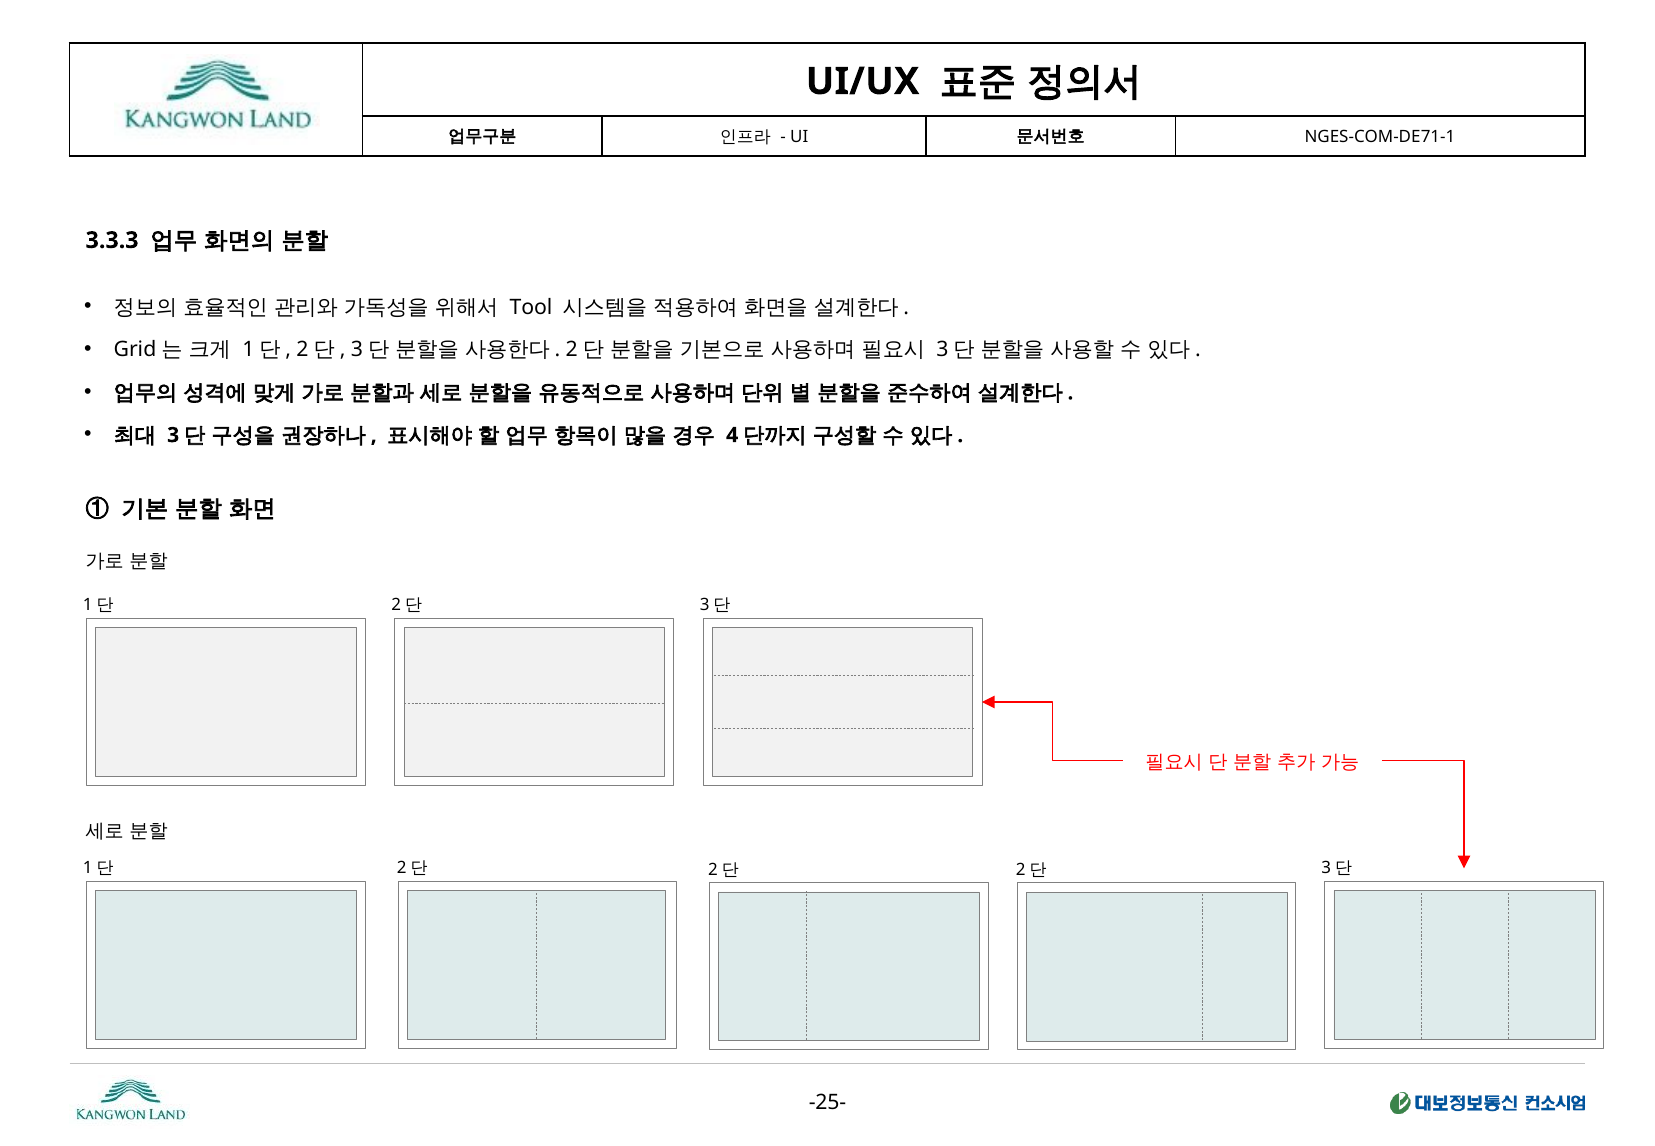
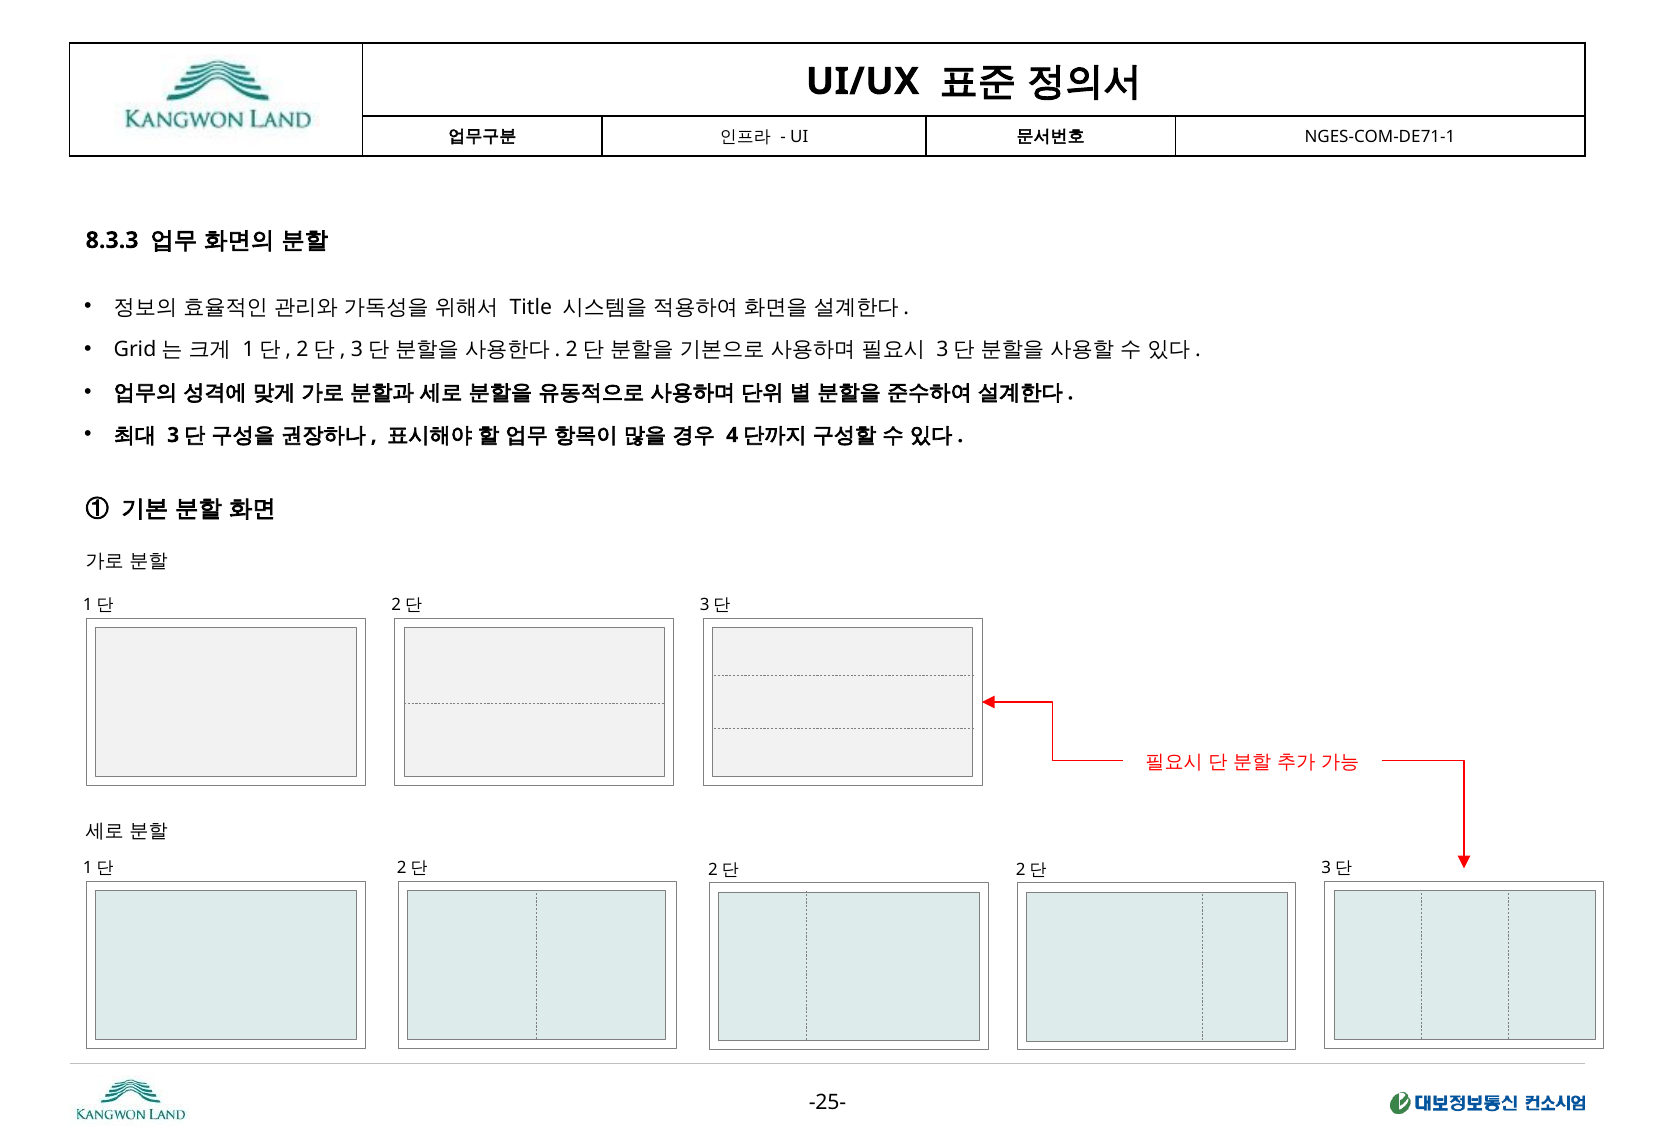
3.3.3: 3.3.3 -> 8.3.3 (112, 240)
Tool: Tool -> Title (531, 307)
